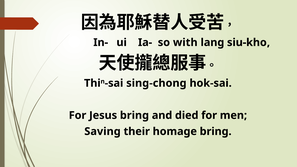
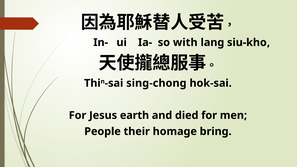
Jesus bring: bring -> earth (135, 115)
Saving: Saving -> People (103, 131)
